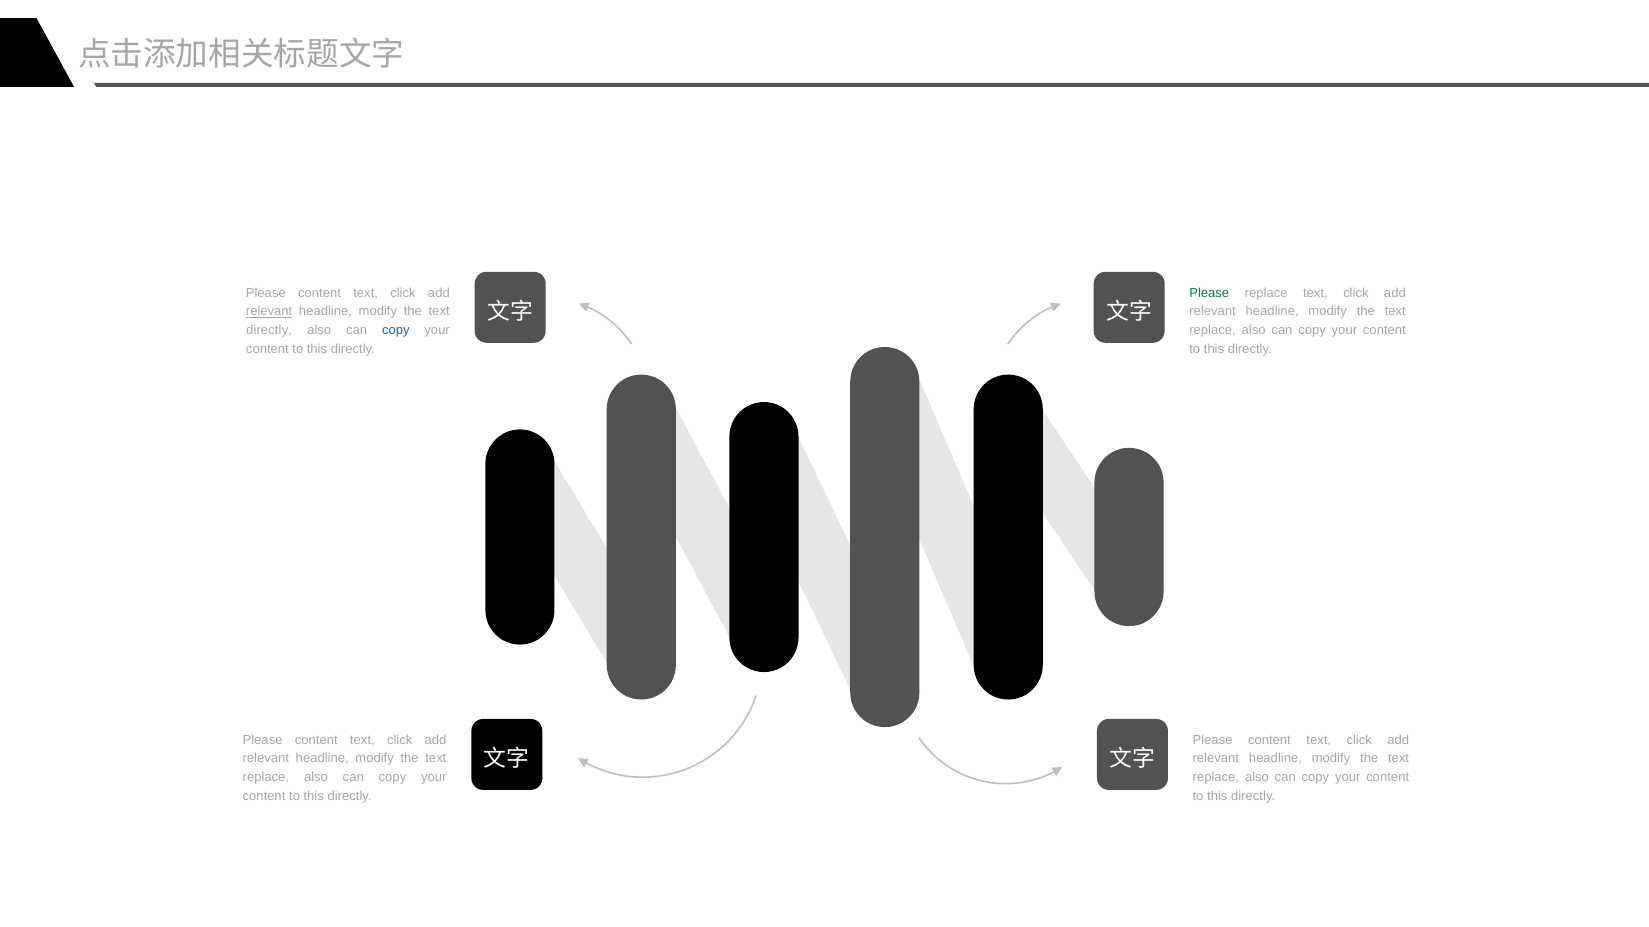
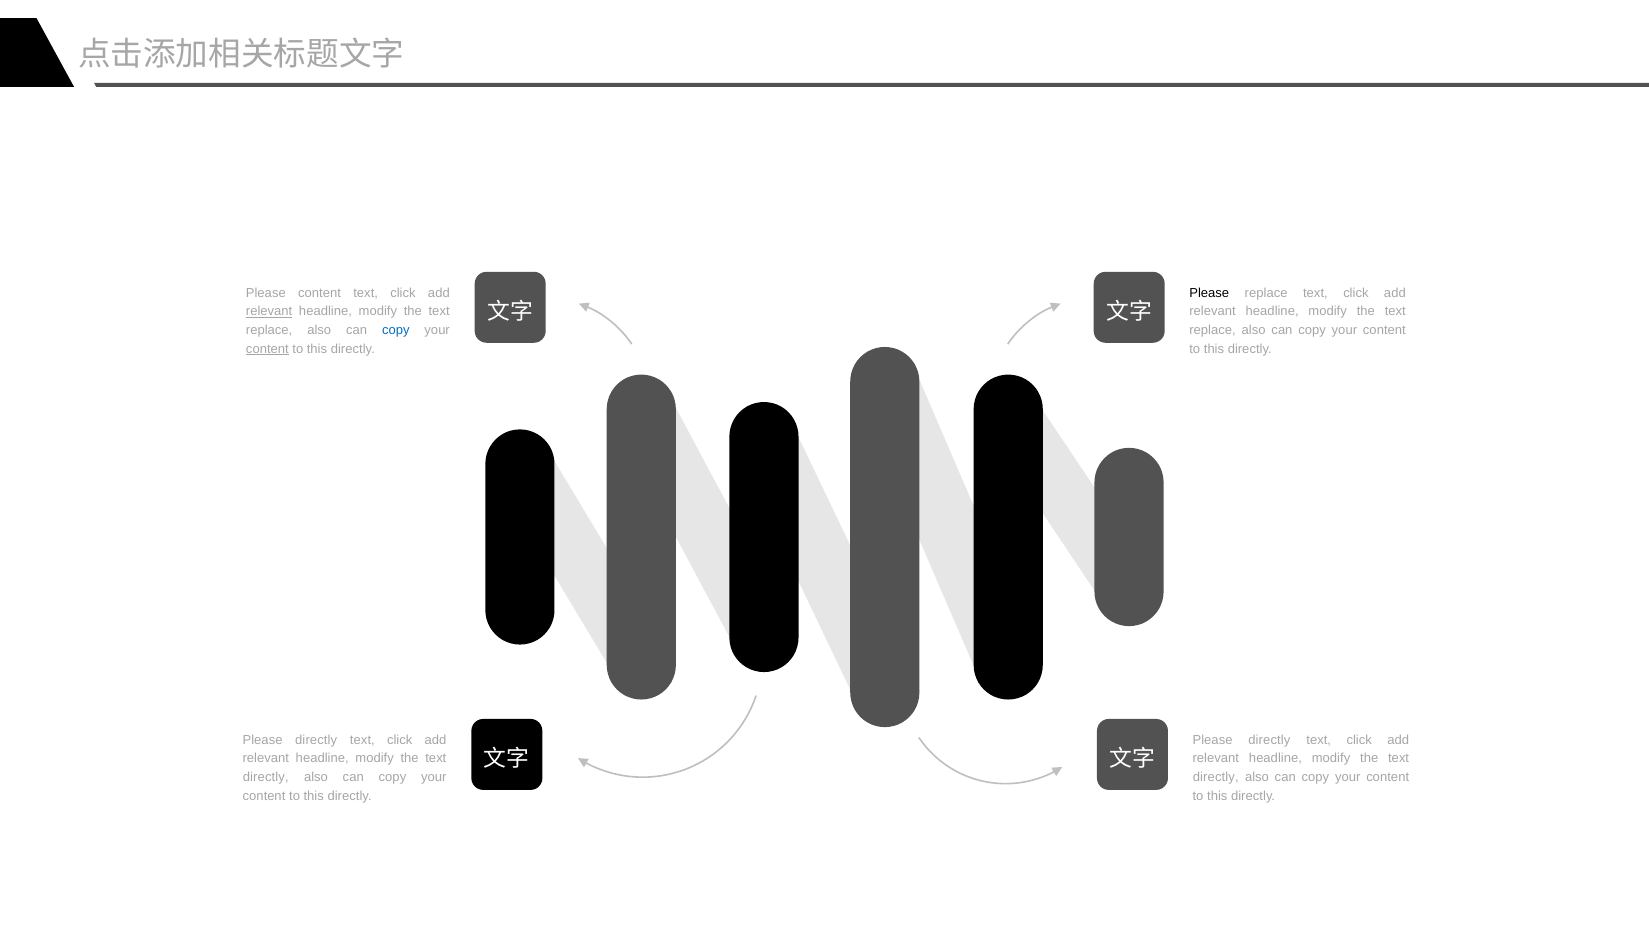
Please colour: green -> black (1209, 293)
directly: directly -> replace (269, 330)
content underline: none -> present (267, 349)
content: content -> directly (316, 740)
content: content -> directly (1269, 740)
replace: replace -> directly (266, 778)
replace: replace -> directly (1216, 778)
